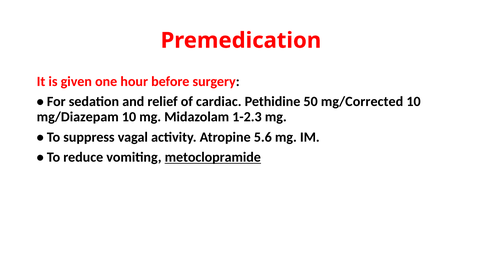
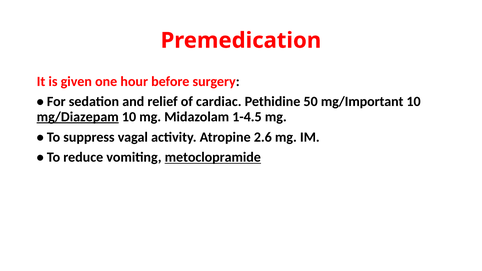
mg/Corrected: mg/Corrected -> mg/Important (362, 102)
mg/Diazepam underline: none -> present (78, 117)
1-2.3: 1-2.3 -> 1-4.5 (247, 117)
5.6: 5.6 -> 2.6 (263, 137)
